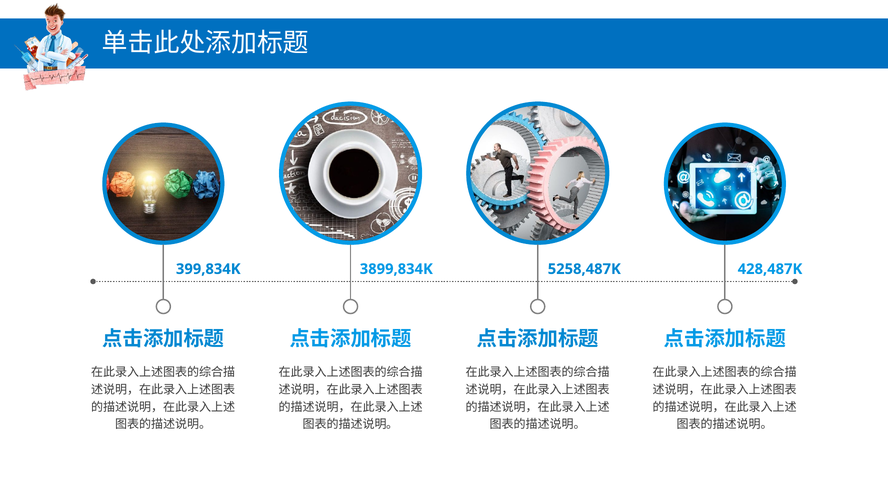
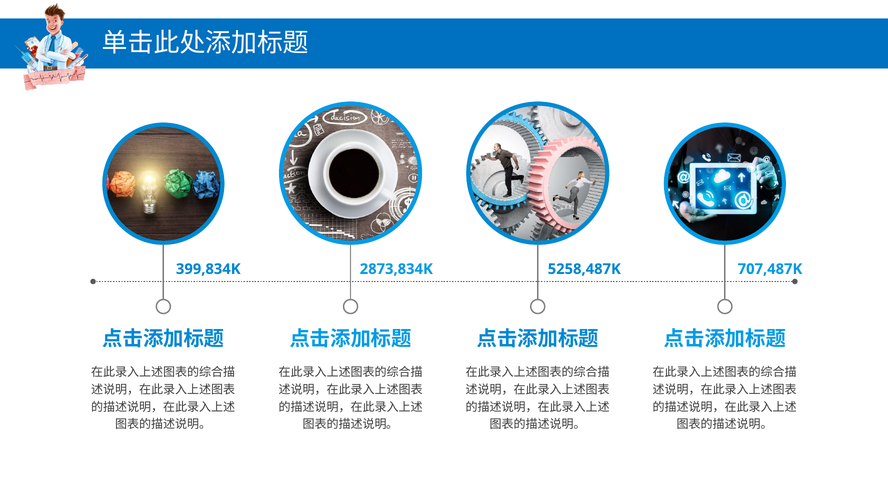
3899,834K: 3899,834K -> 2873,834K (396, 269)
428,487K: 428,487K -> 707,487K (770, 269)
